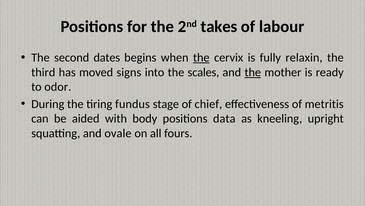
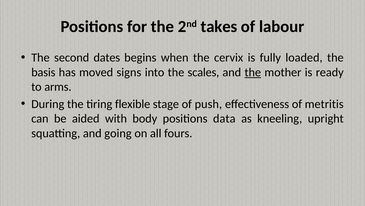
the underline: present -> none (201, 57)
relaxin: relaxin -> loaded (304, 57)
third: third -> basis (43, 72)
odor: odor -> arms (58, 87)
fundus: fundus -> flexible (133, 104)
chief: chief -> push (208, 104)
ovale: ovale -> going (118, 133)
